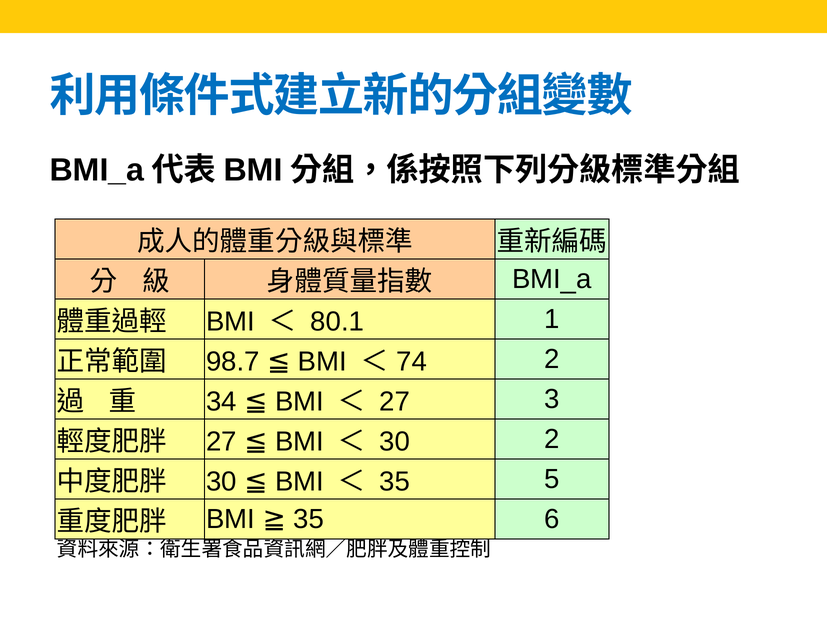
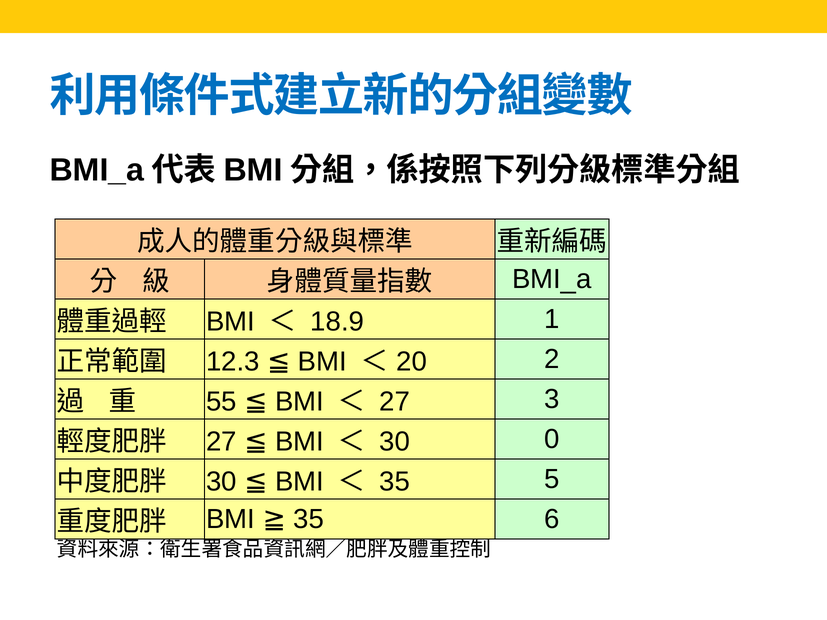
80.1: 80.1 -> 18.9 (337, 322)
74: 74 -> 20 (412, 362)
98.7: 98.7 -> 12.3 (233, 362)
34: 34 -> 55 (221, 402)
30 2: 2 -> 0 (552, 439)
